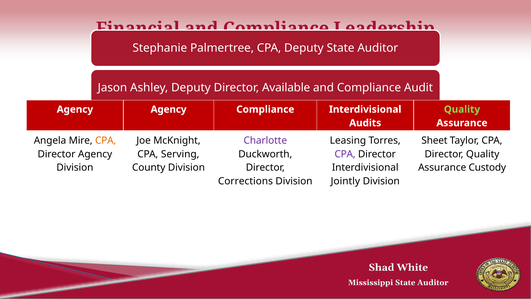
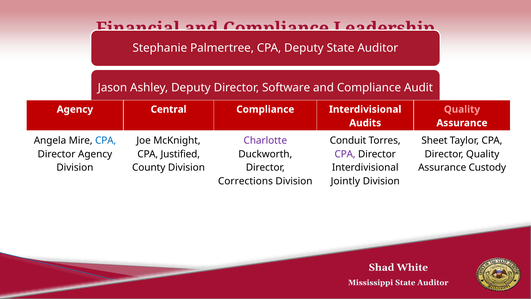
Available: Available -> Software (286, 87)
Agency Agency: Agency -> Central (169, 109)
Quality colour: light green -> pink (462, 109)
CPA colour: orange -> blue (106, 140)
Leasing: Leasing -> Conduit (348, 140)
Serving: Serving -> Justified (180, 154)
